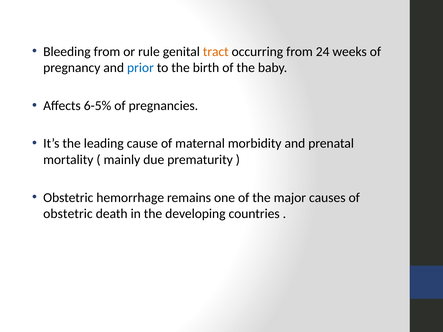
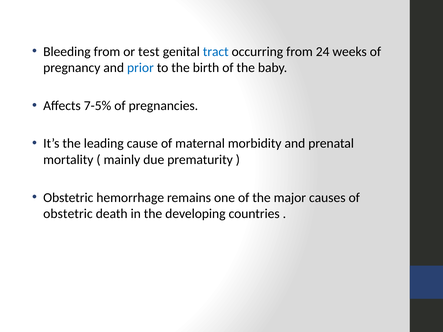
rule: rule -> test (149, 52)
tract colour: orange -> blue (216, 52)
6-5%: 6-5% -> 7-5% (98, 106)
